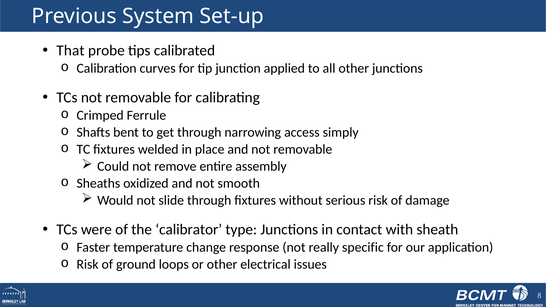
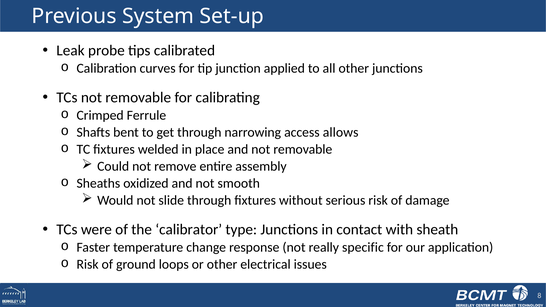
That: That -> Leak (70, 50)
simply: simply -> allows (341, 132)
